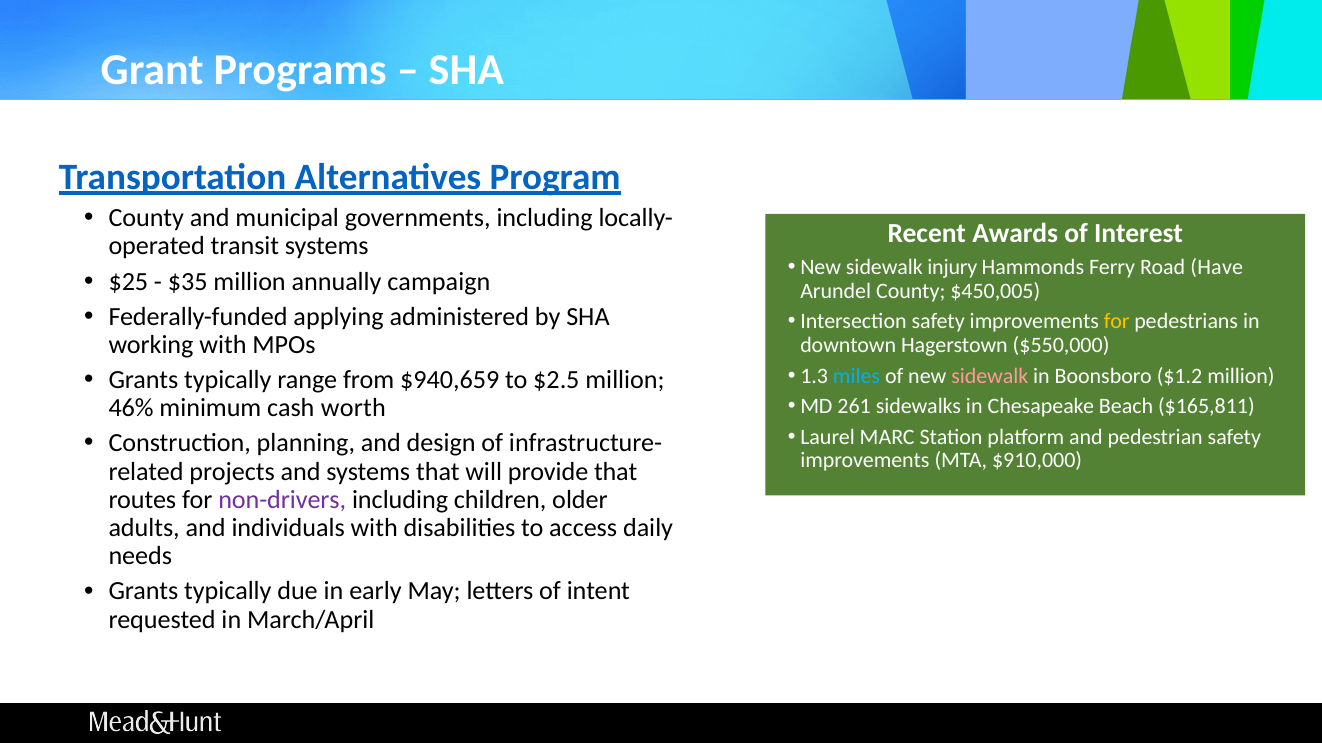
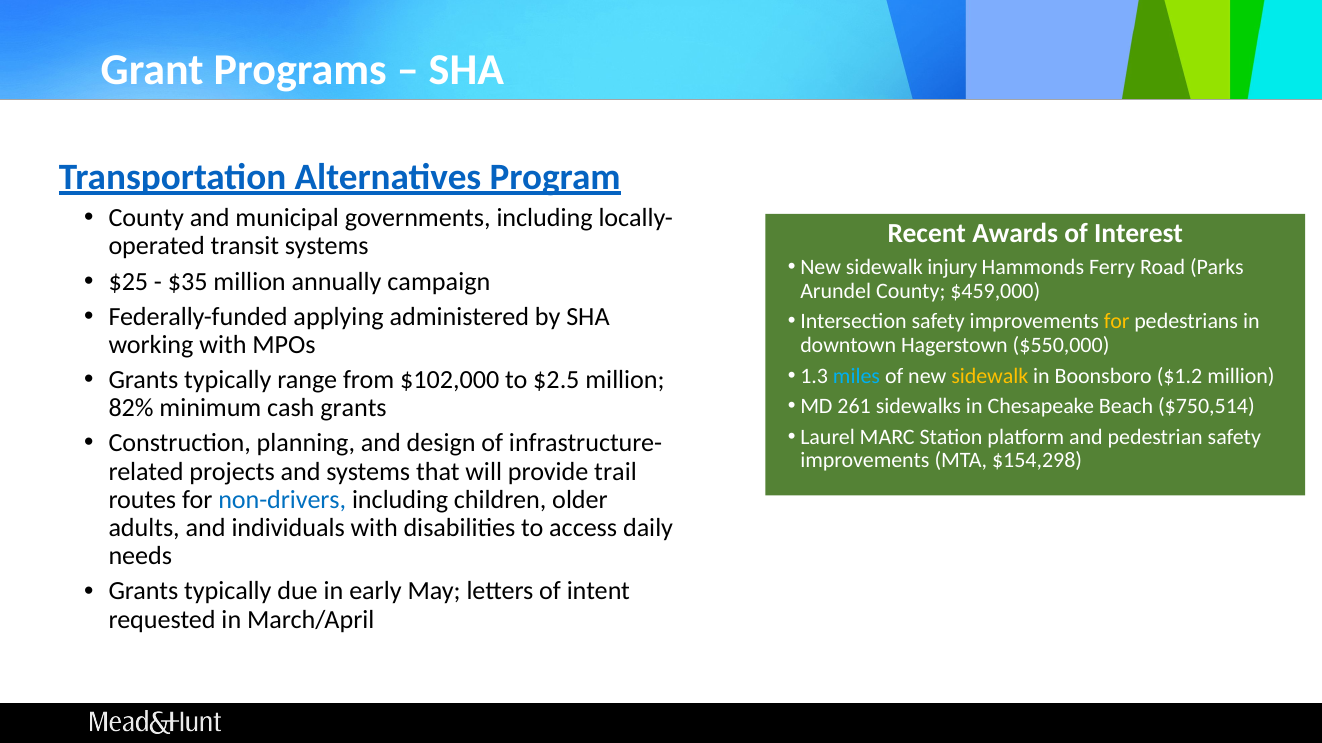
Have: Have -> Parks (1217, 267)
$450,005: $450,005 -> $459,000 (995, 291)
sidewalk colour: pink -> yellow (990, 376)
$940,659: $940,659 -> $102,000 (450, 380)
$165,811: $165,811 -> $750,514 (1206, 407)
46%: 46% -> 82% (131, 408)
cash worth: worth -> grants (354, 408)
$910,000: $910,000 -> $154,298 (1037, 461)
provide that: that -> trail (616, 472)
non-drivers colour: purple -> blue (282, 500)
